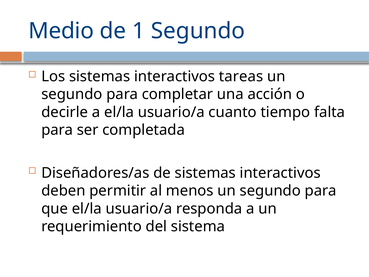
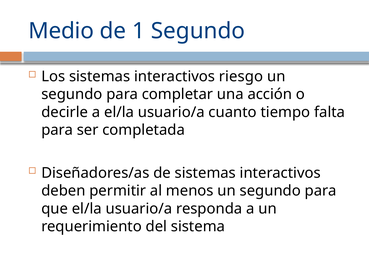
tareas: tareas -> riesgo (241, 76)
